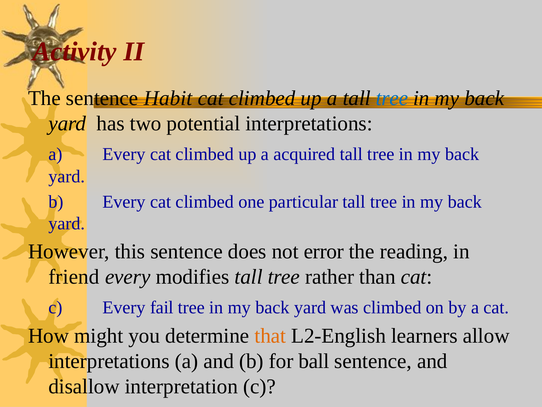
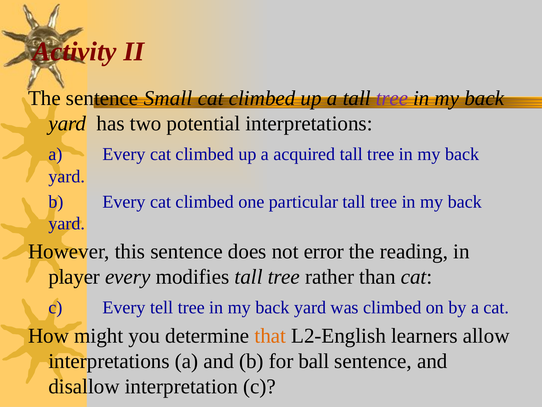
Habit: Habit -> Small (168, 98)
tree colour: blue -> purple (392, 98)
friend: friend -> player (74, 276)
fail: fail -> tell (162, 307)
